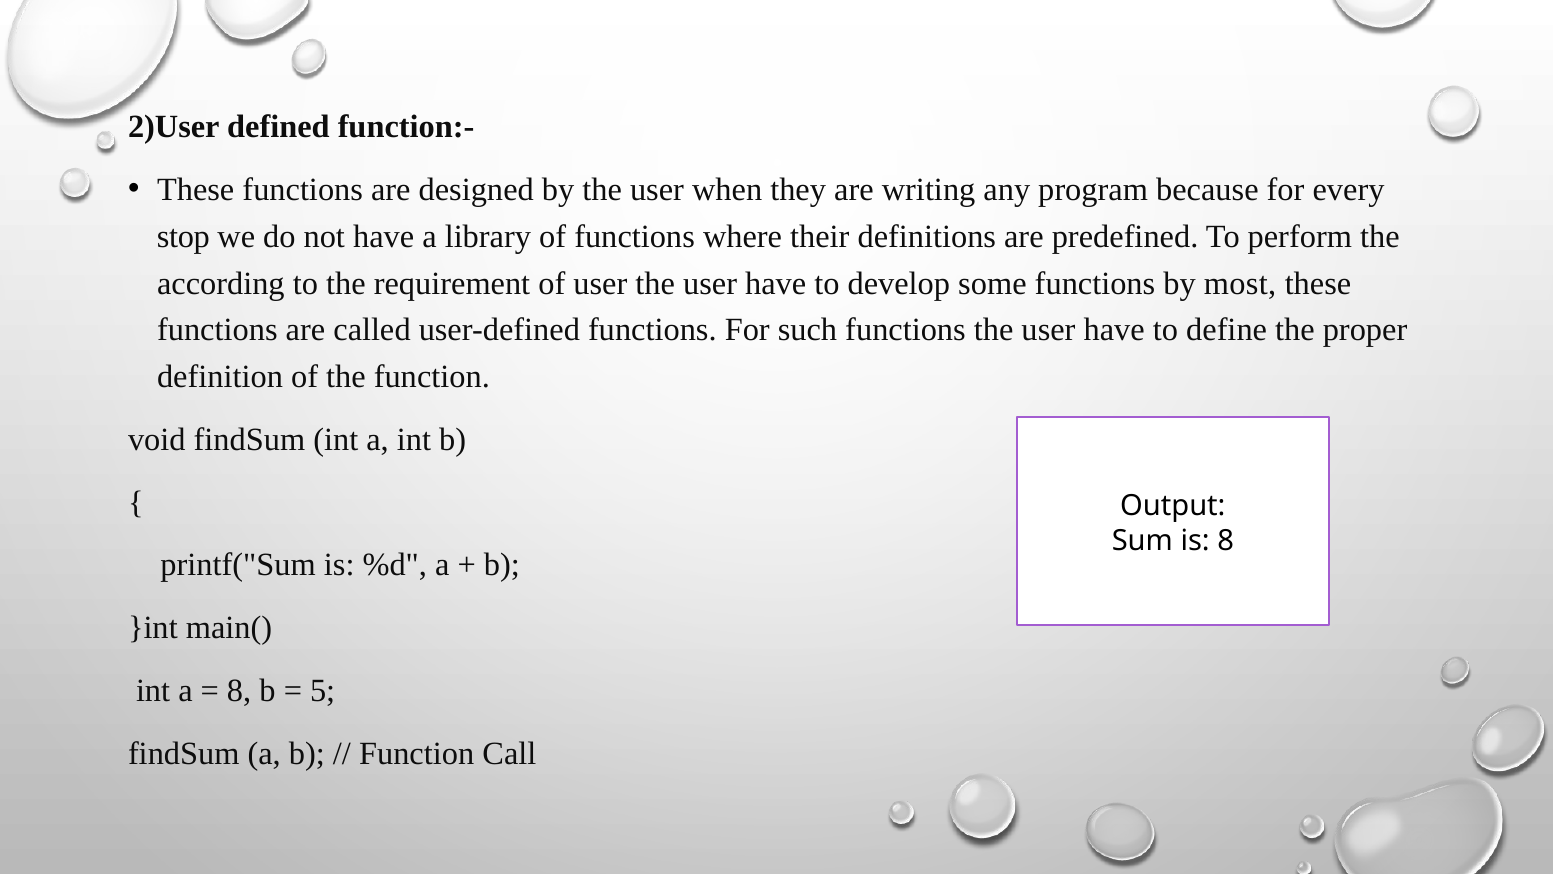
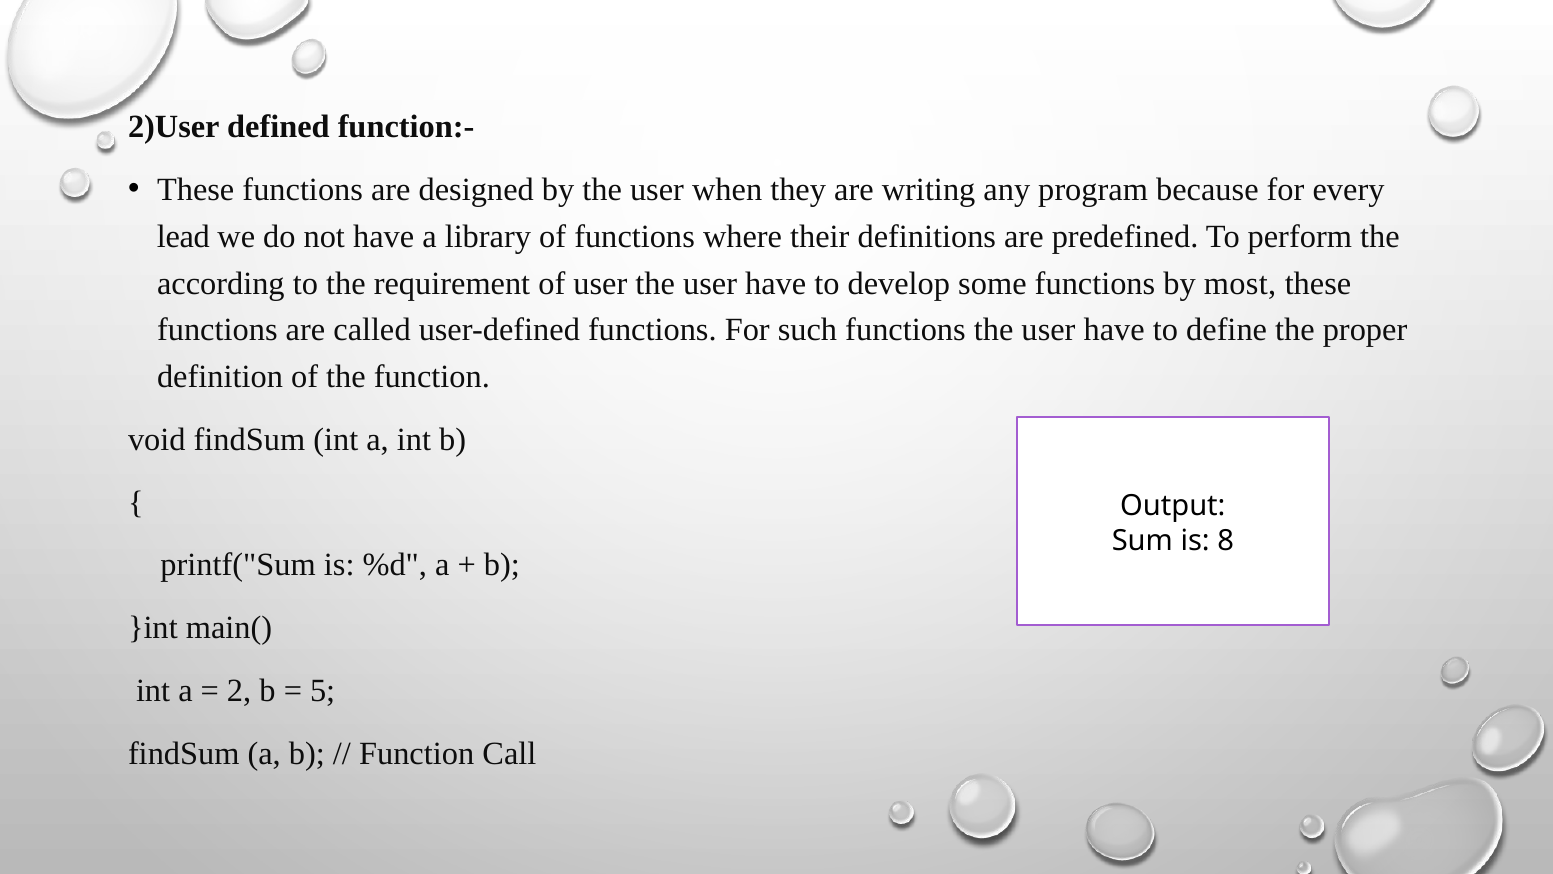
stop: stop -> lead (183, 237)
8: 8 -> 2 (239, 691)
